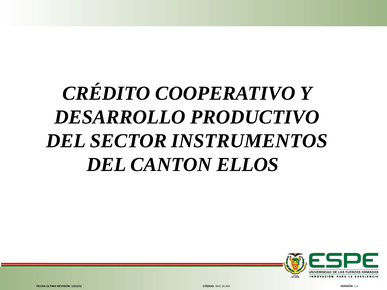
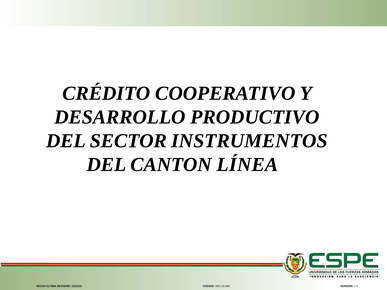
ELLOS: ELLOS -> LÍNEA (247, 165)
